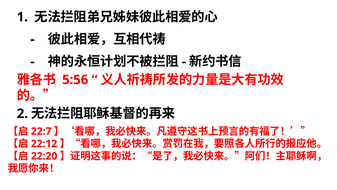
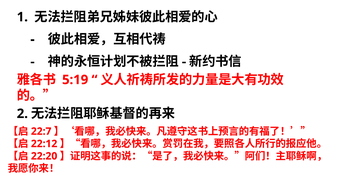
5:56: 5:56 -> 5:19 (75, 80)
